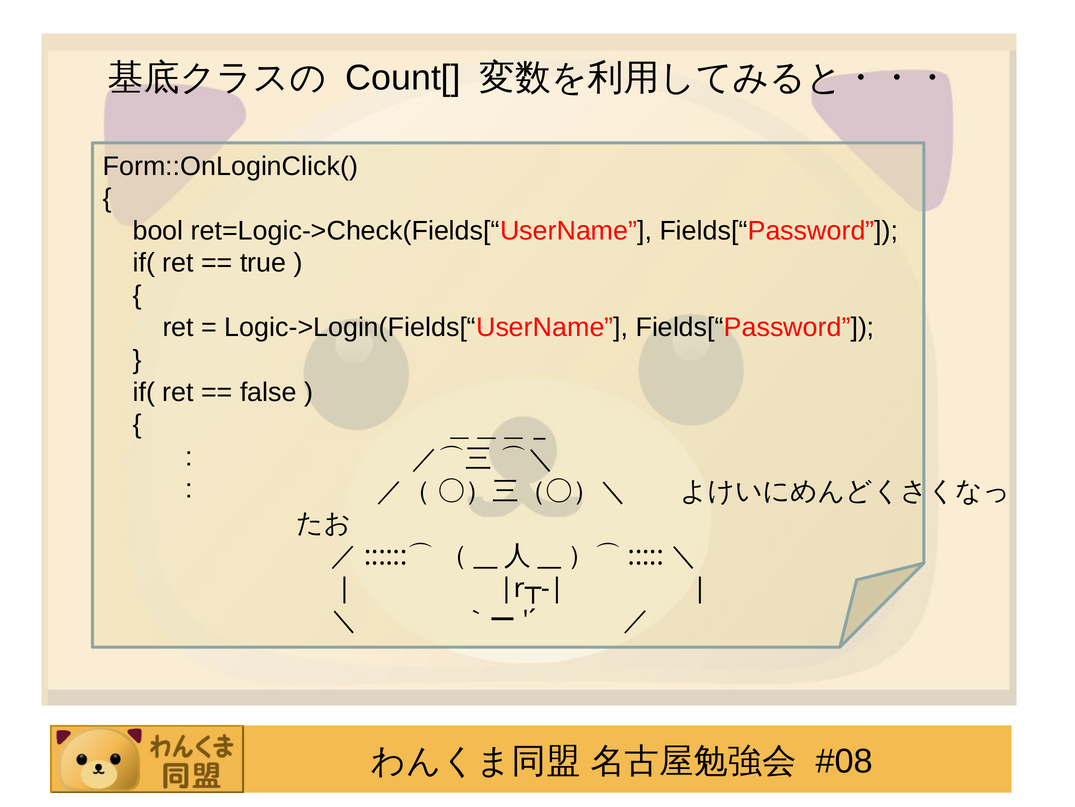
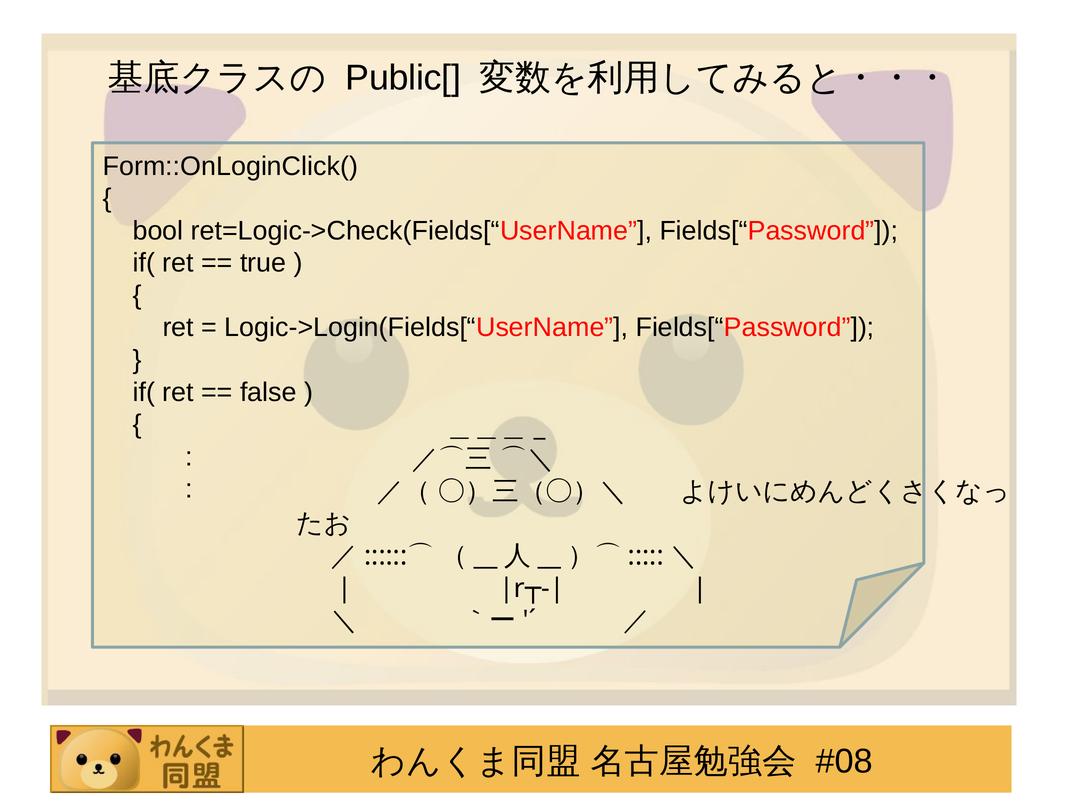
Count[: Count[ -> Public[ (403, 78)
